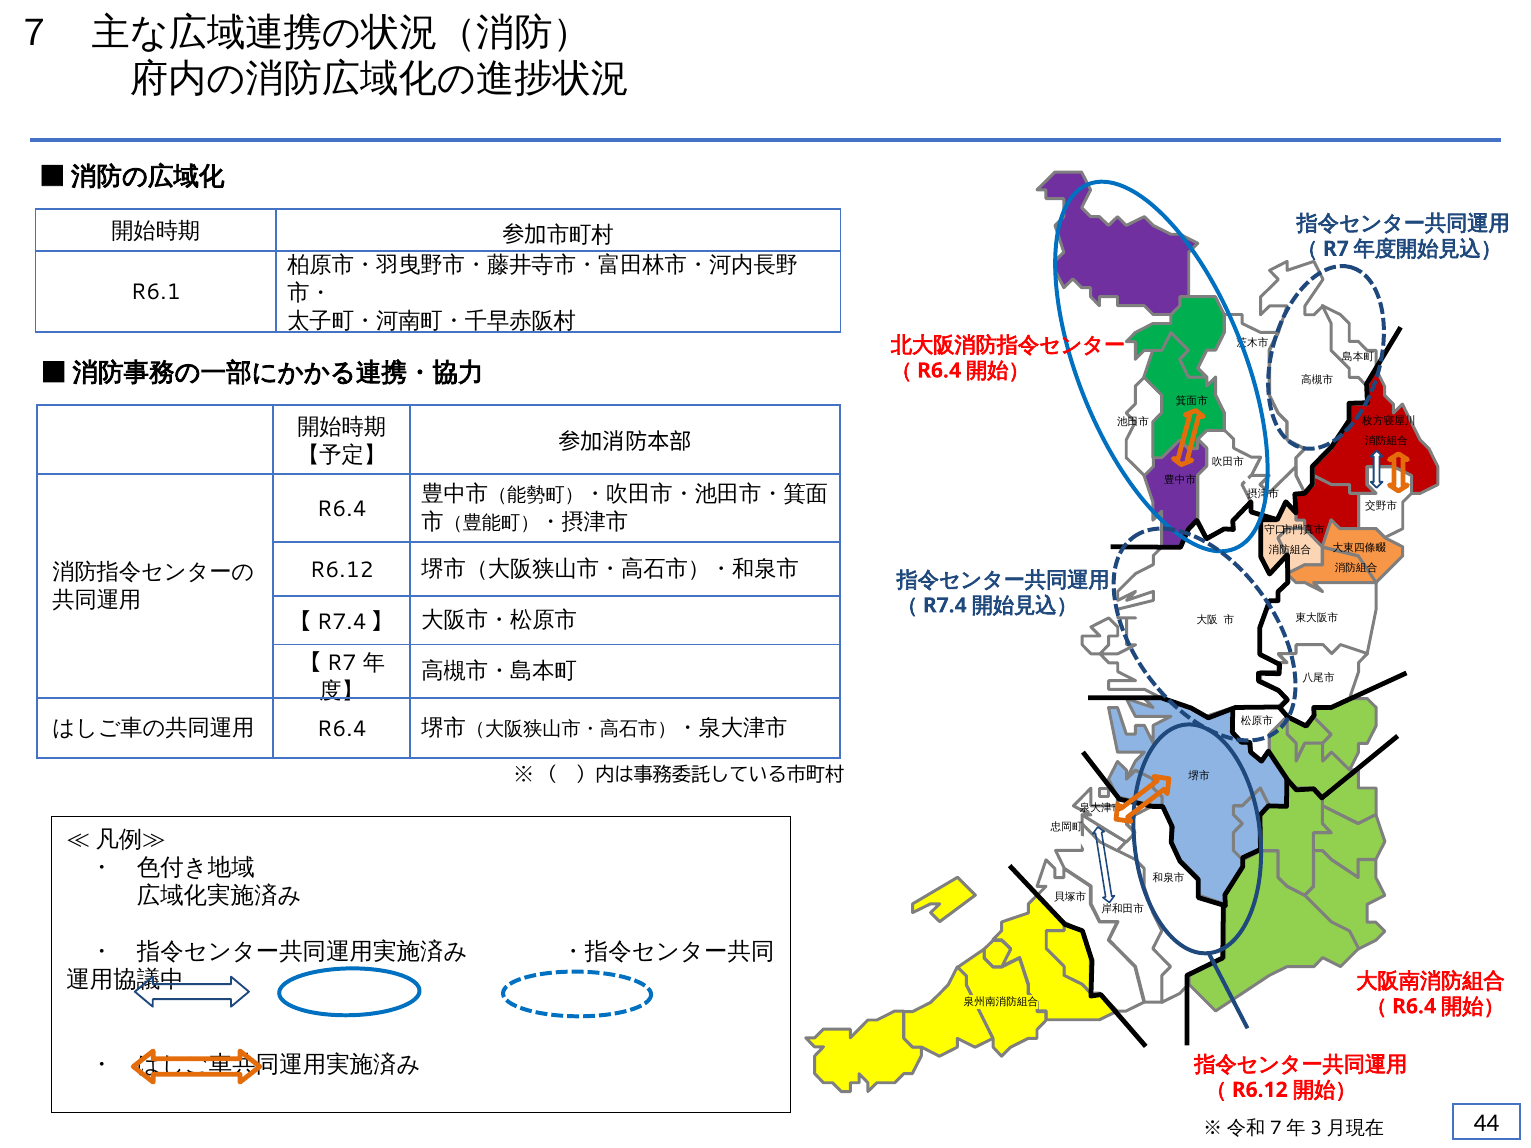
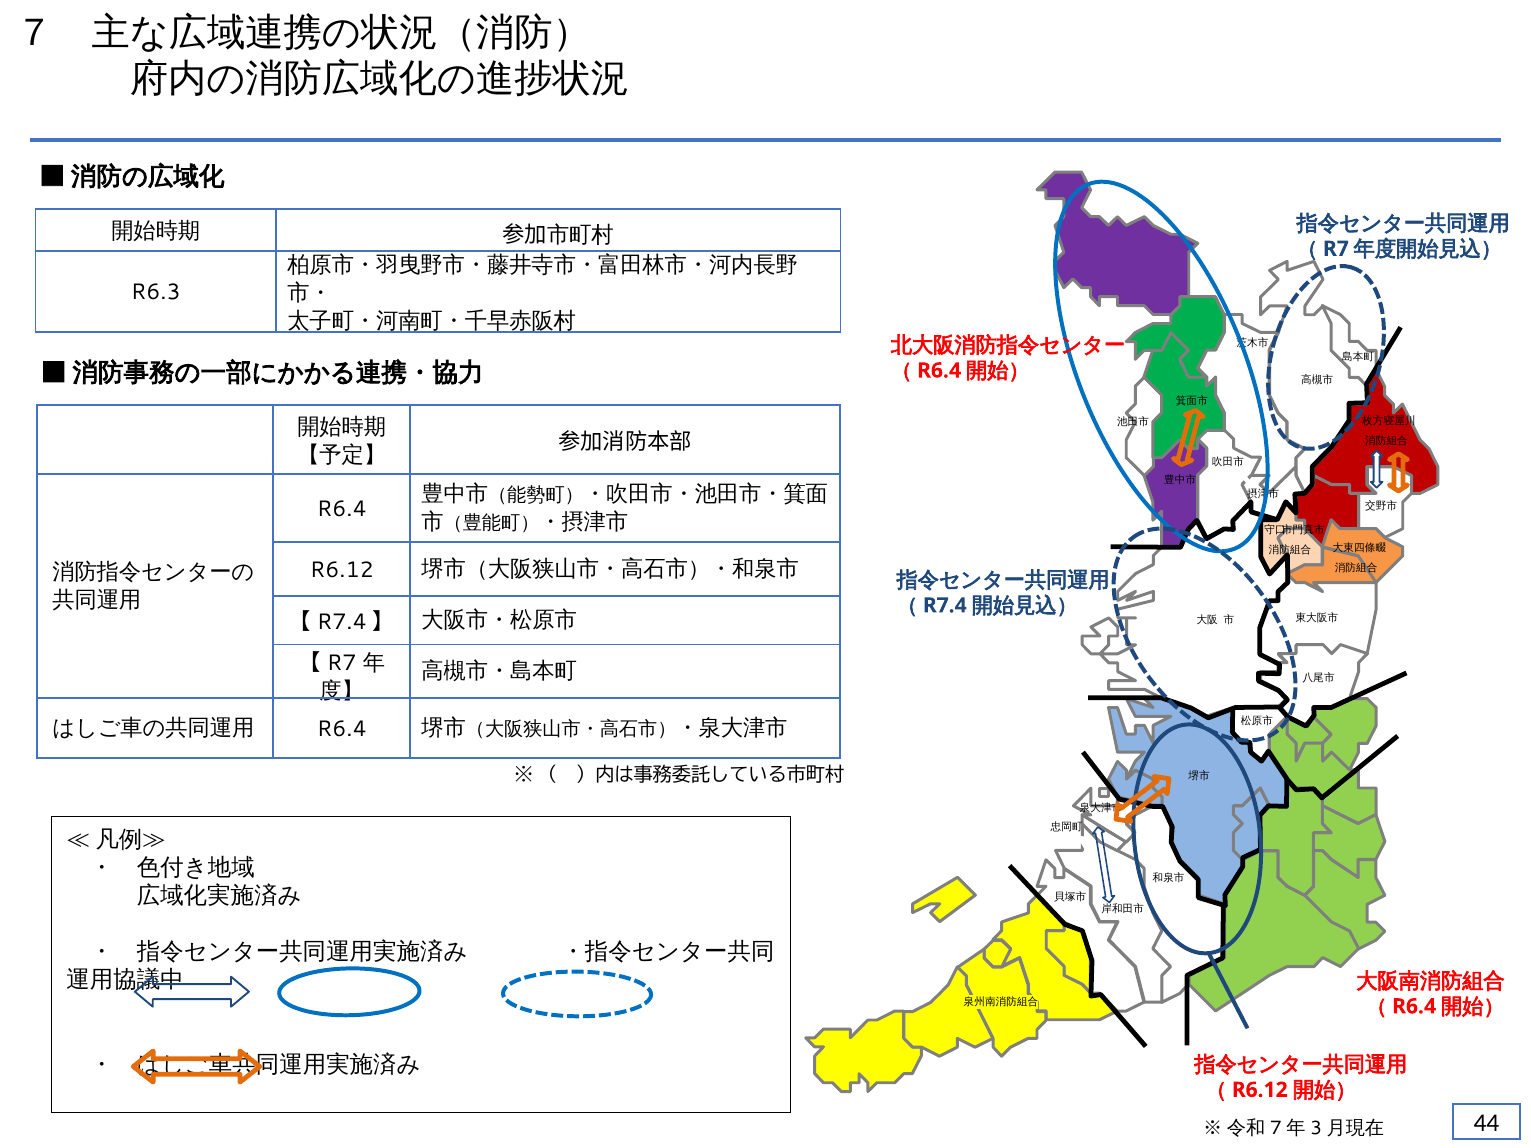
R6.1: R6.1 -> R6.3 (156, 293)
